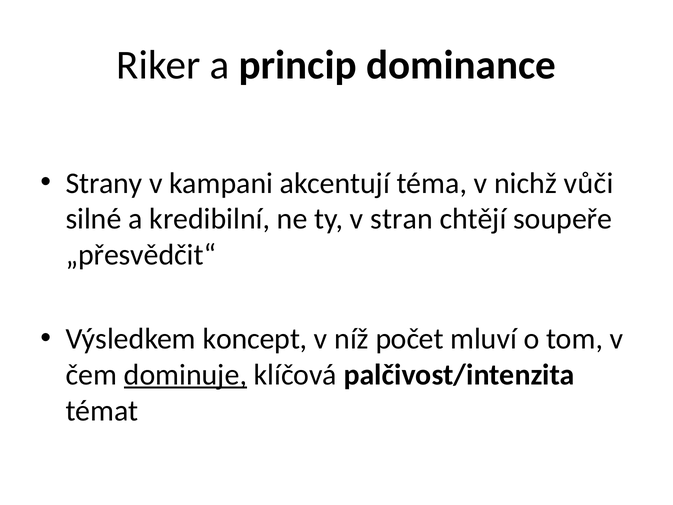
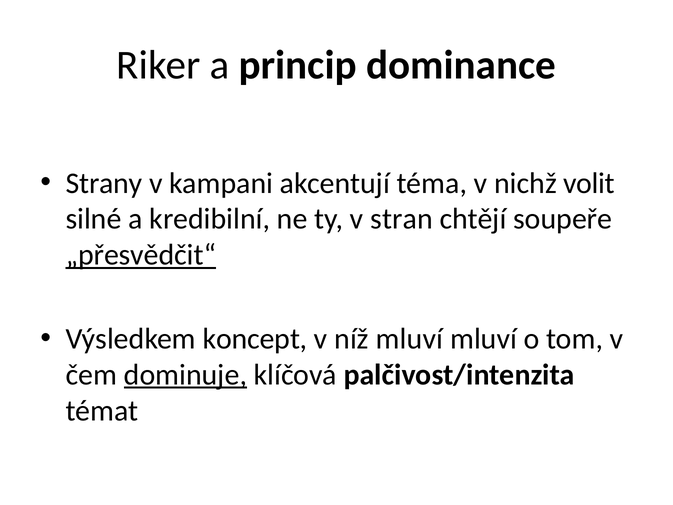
vůči: vůči -> volit (589, 183)
„přesvědčit“ underline: none -> present (141, 255)
níž počet: počet -> mluví (409, 339)
